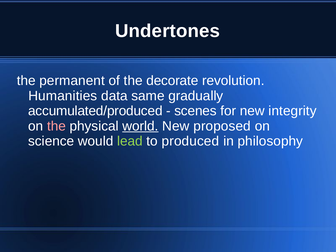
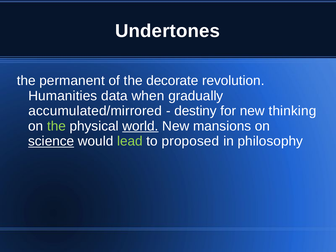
same: same -> when (148, 96)
accumulated/produced: accumulated/produced -> accumulated/mirrored (95, 111)
scenes: scenes -> destiny (195, 111)
integrity: integrity -> thinking (292, 111)
the colour: pink -> light green (56, 126)
proposed: proposed -> mansions (222, 126)
science underline: none -> present (51, 141)
produced: produced -> proposed (190, 141)
